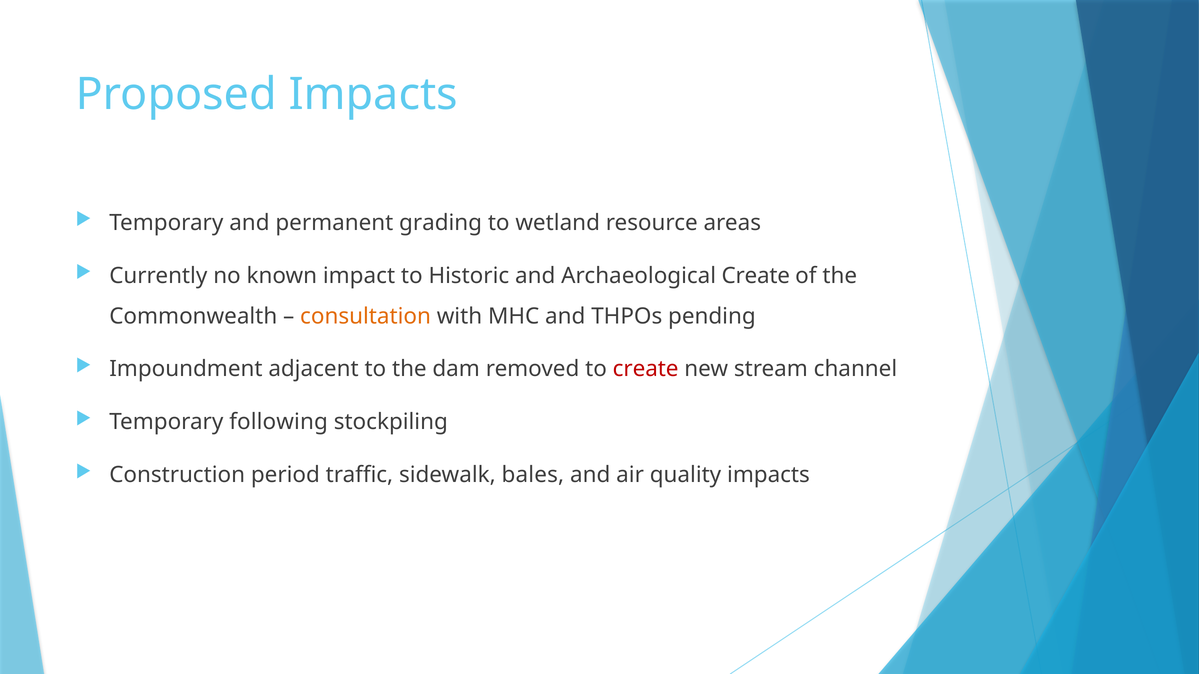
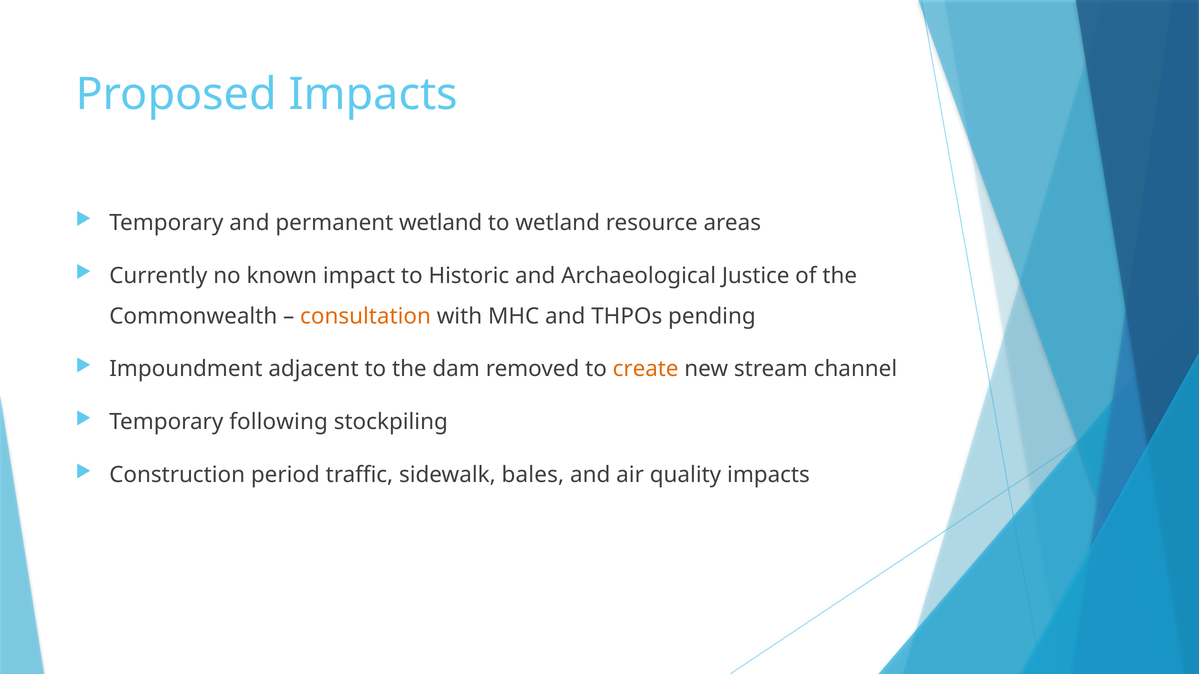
permanent grading: grading -> wetland (441, 223)
Archaeological Create: Create -> Justice (756, 276)
create colour: red -> orange (646, 369)
